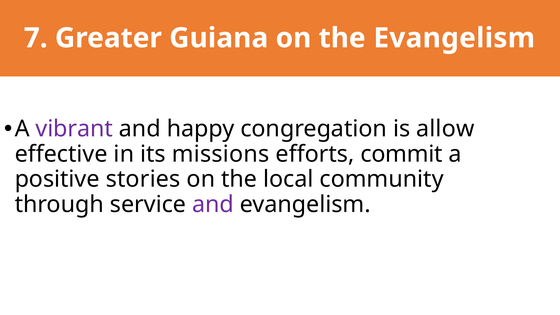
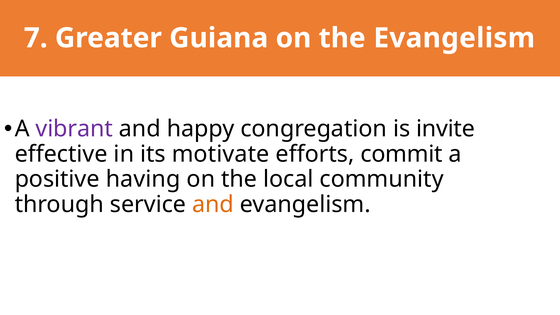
allow: allow -> invite (446, 129)
missions: missions -> motivate (221, 154)
stories: stories -> having (143, 179)
and colour: purple -> orange (213, 204)
